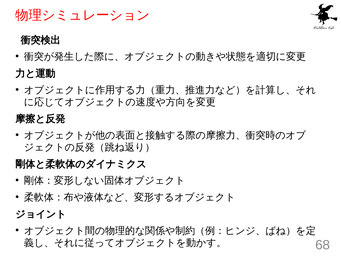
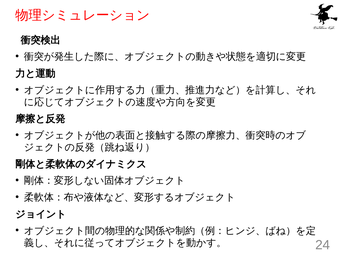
68: 68 -> 24 (323, 245)
